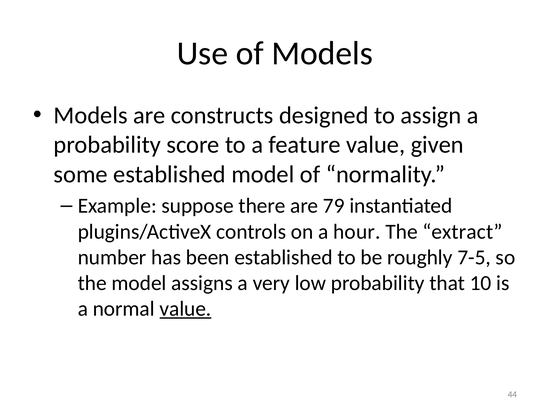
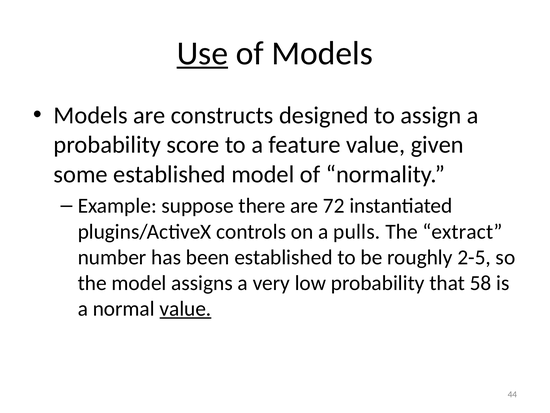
Use underline: none -> present (202, 53)
79: 79 -> 72 (334, 206)
hour: hour -> pulls (357, 231)
7-5: 7-5 -> 2-5 (474, 257)
10: 10 -> 58 (481, 283)
